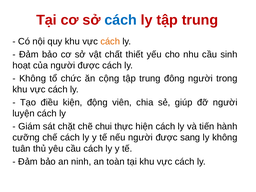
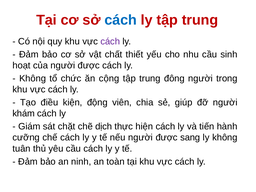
cách colour: orange -> purple (110, 41)
luyện: luyện -> khám (24, 114)
chui: chui -> dịch (104, 126)
